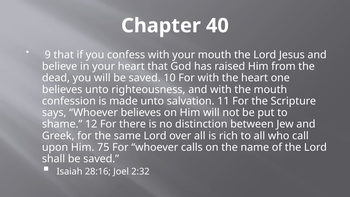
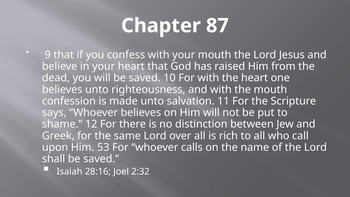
40: 40 -> 87 (217, 26)
75: 75 -> 53 (103, 147)
